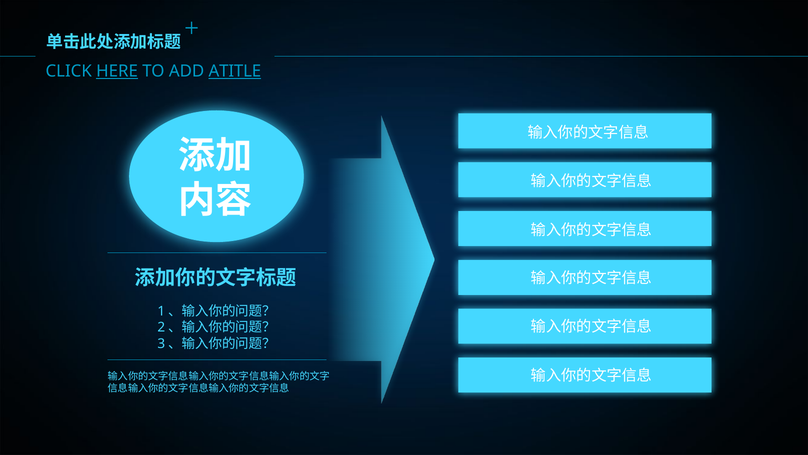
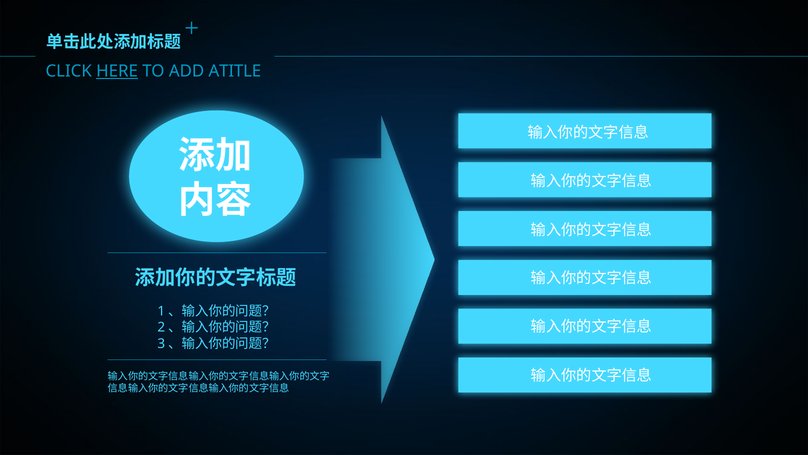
ATITLE underline: present -> none (235, 71)
